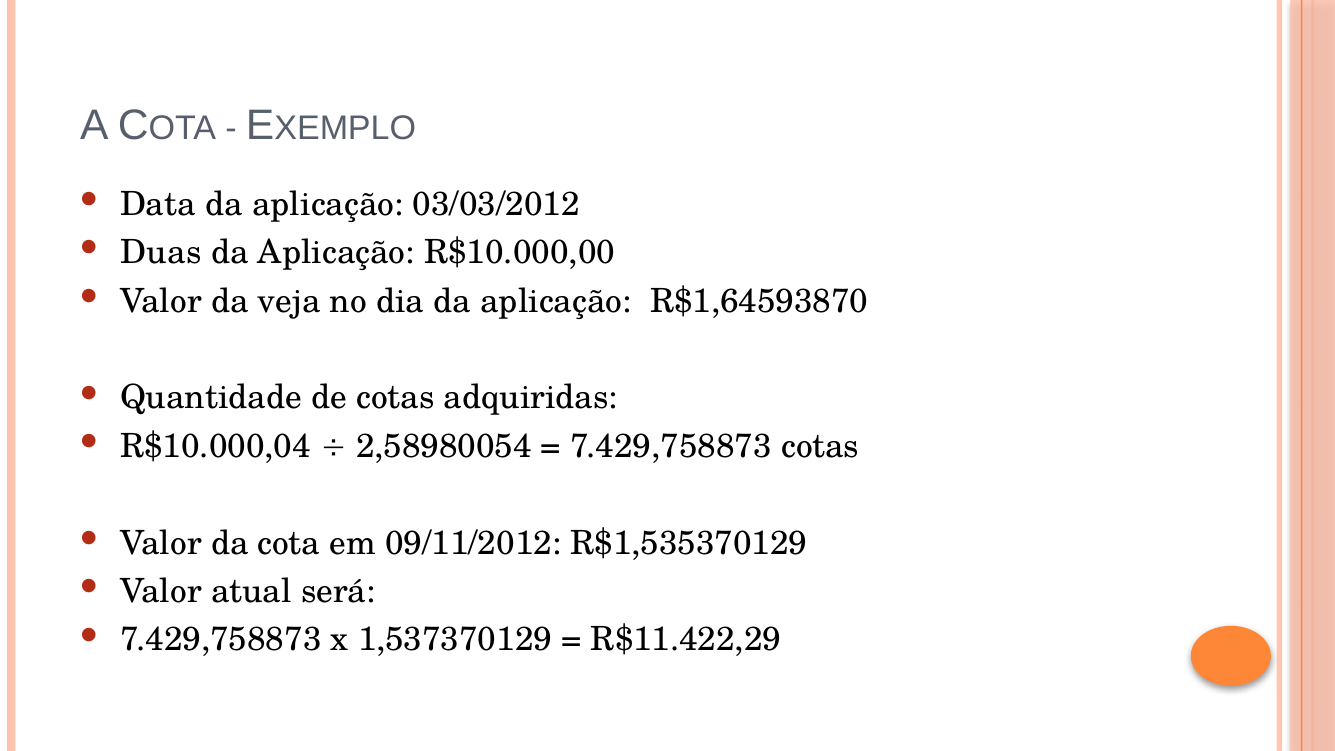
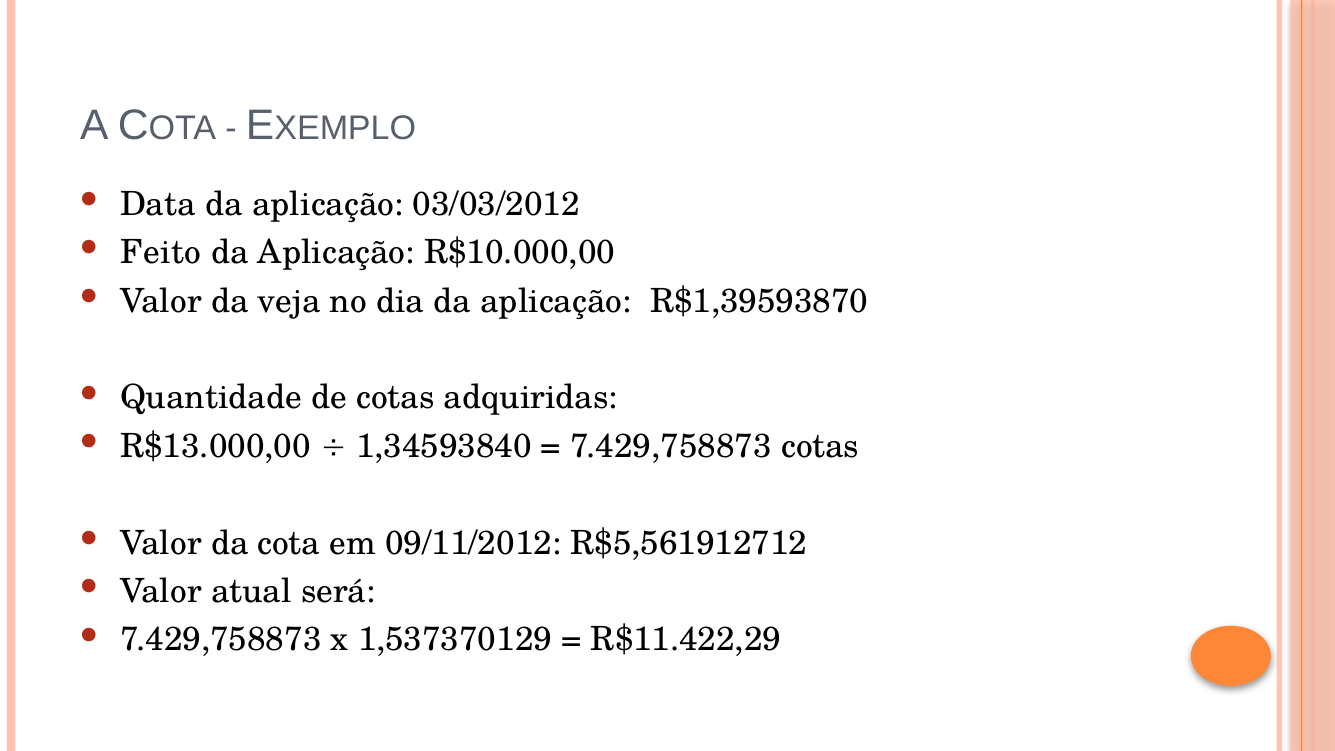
Duas: Duas -> Feito (161, 253)
R$1,64593870: R$1,64593870 -> R$1,39593870 (759, 301)
R$10.000,04: R$10.000,04 -> R$13.000,00 (216, 446)
2,58980054: 2,58980054 -> 1,34593840 (444, 446)
R$1,535370129: R$1,535370129 -> R$5,561912712 (689, 543)
